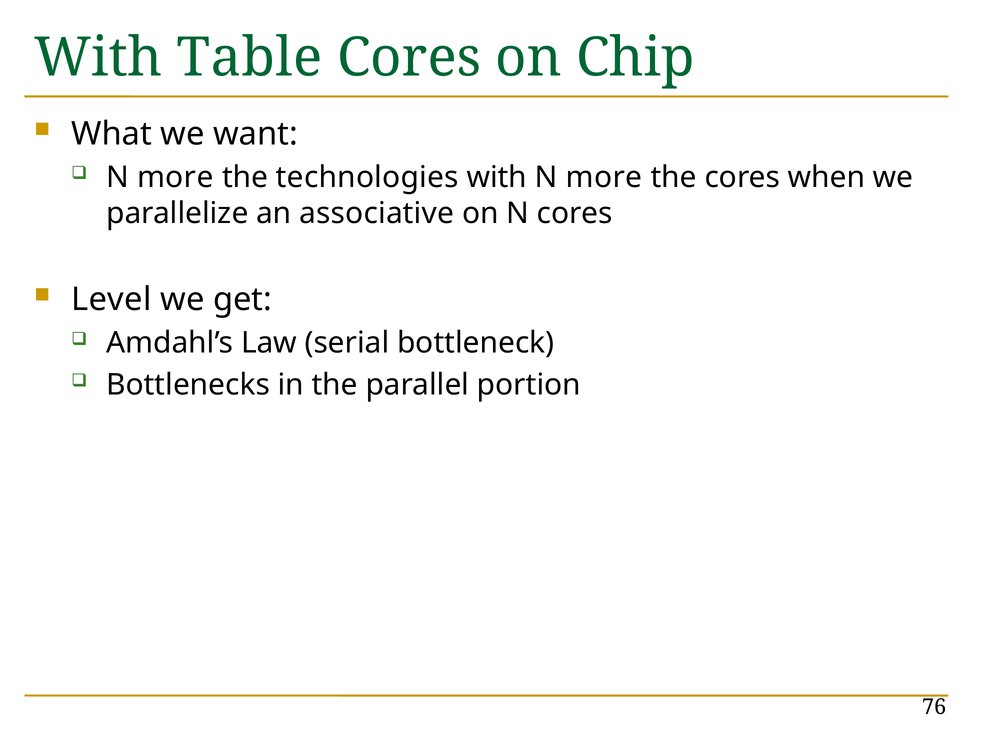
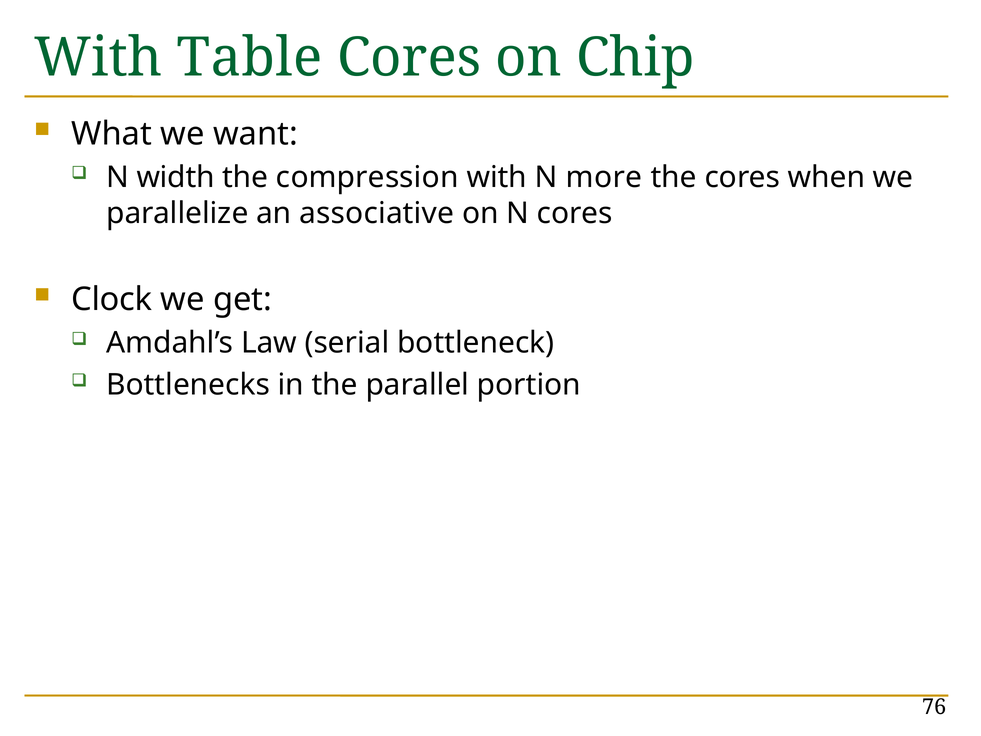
more: more -> width (176, 177)
technologies: technologies -> compression (367, 177)
Level: Level -> Clock (112, 299)
